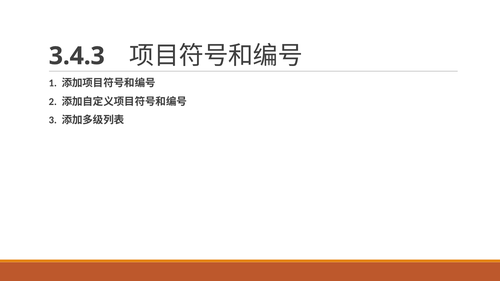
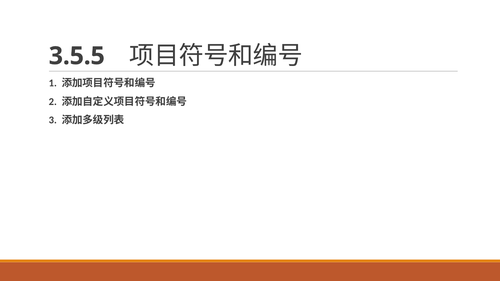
3.4.3: 3.4.3 -> 3.5.5 (77, 56)
